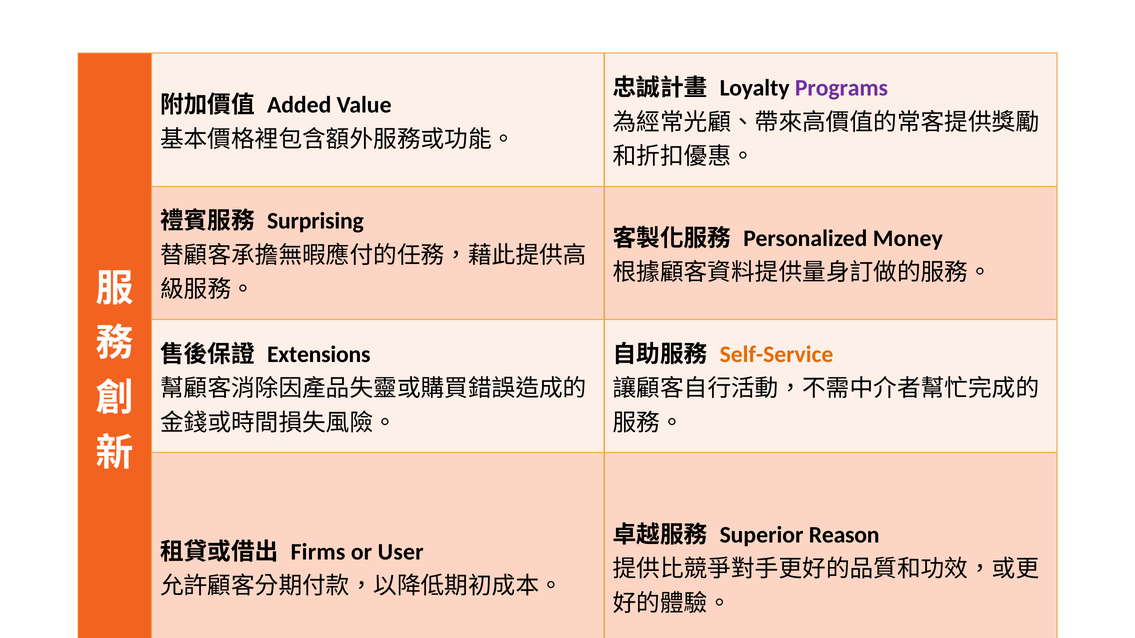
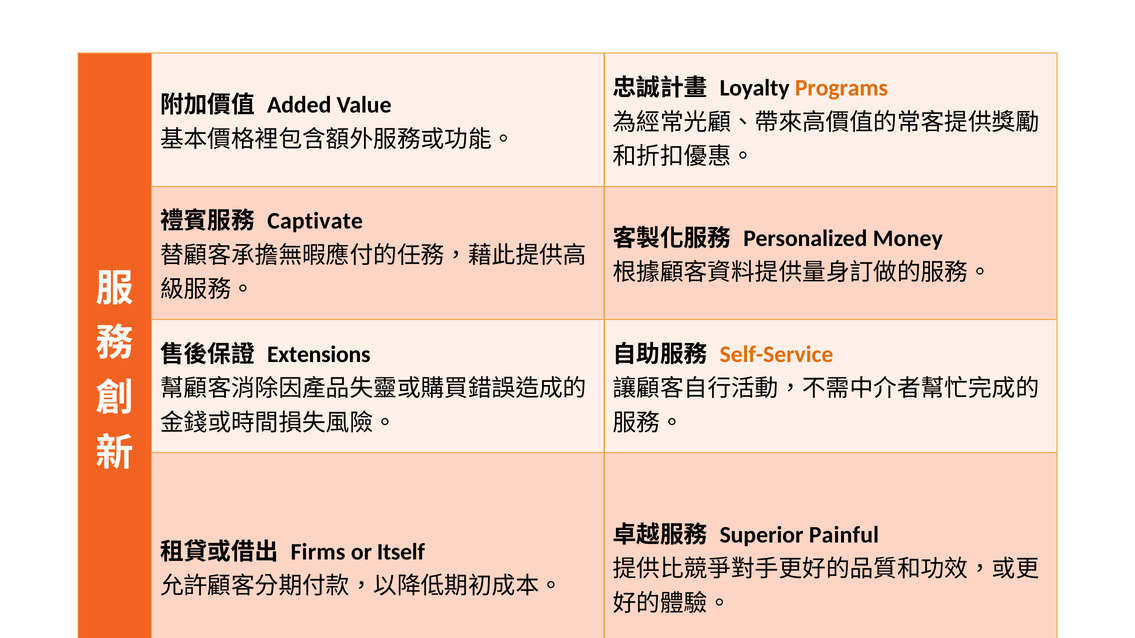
Programs colour: purple -> orange (841, 88)
Surprising: Surprising -> Captivate (315, 221)
Reason: Reason -> Painful (844, 535)
User: User -> Itself (401, 552)
